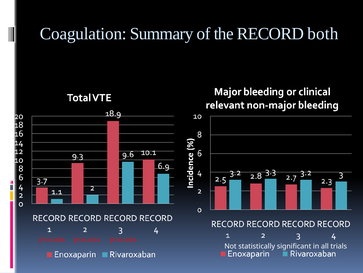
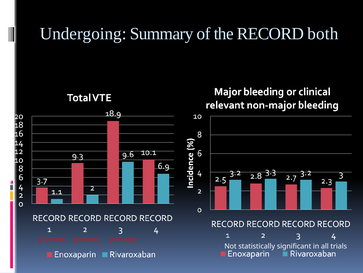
Coagulation: Coagulation -> Undergoing (83, 34)
